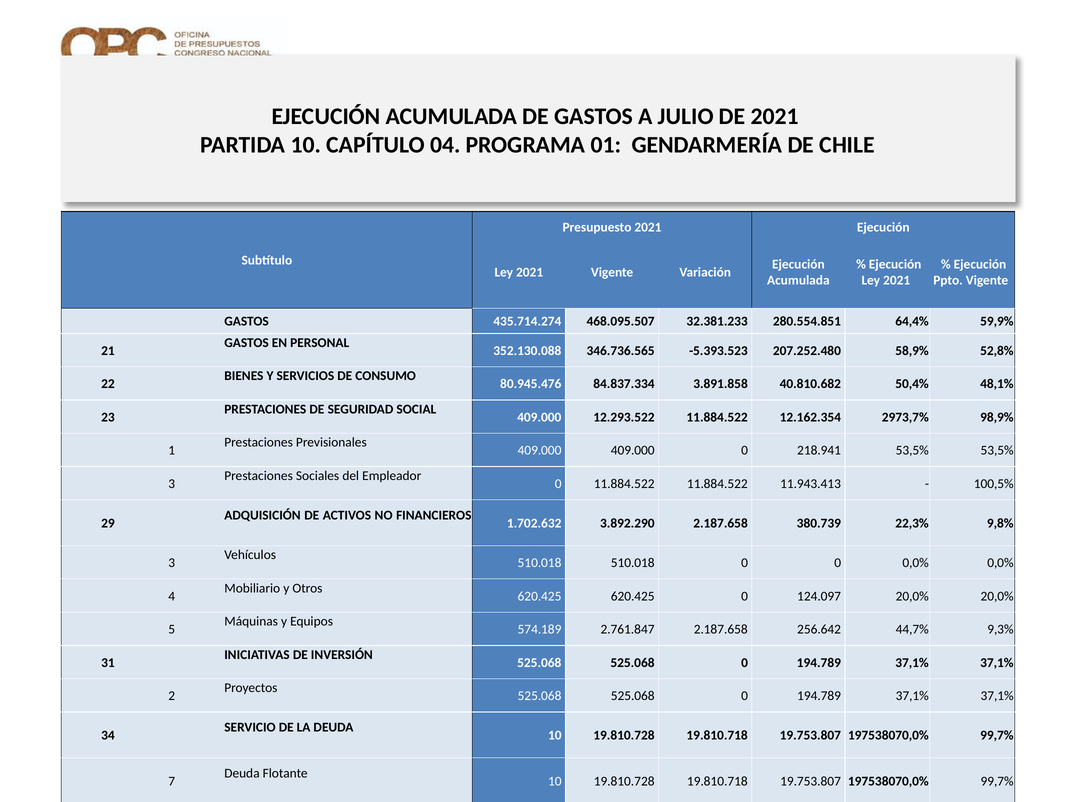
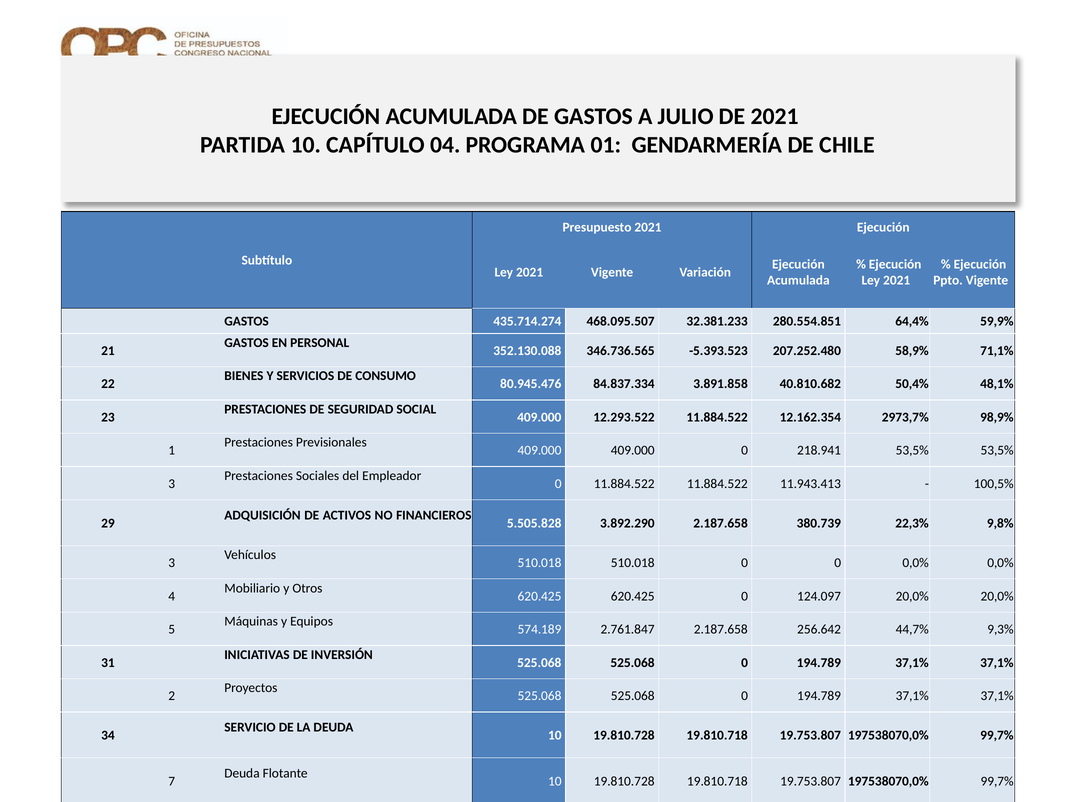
52,8%: 52,8% -> 71,1% (997, 351)
1.702.632: 1.702.632 -> 5.505.828 (534, 523)
